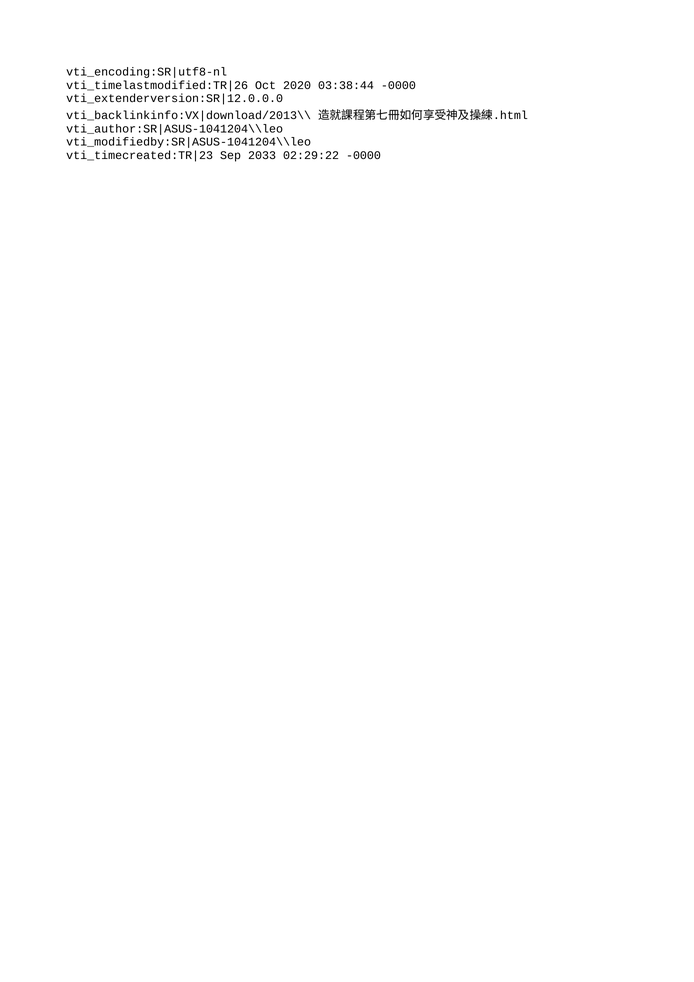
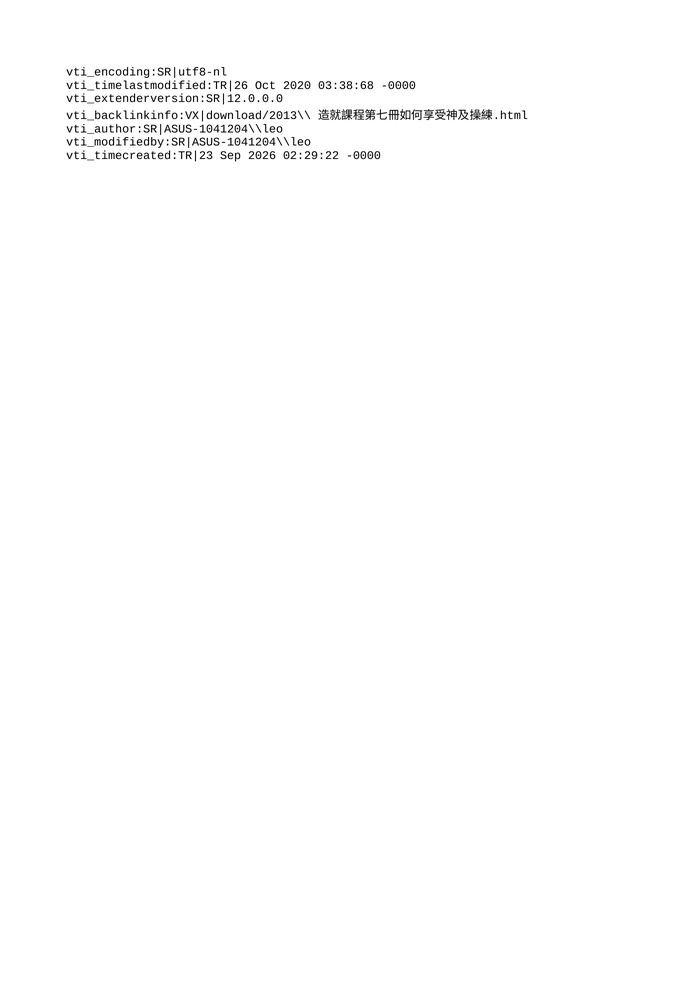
03:38:44: 03:38:44 -> 03:38:68 (346, 85)
2033: 2033 -> 2026 (262, 155)
